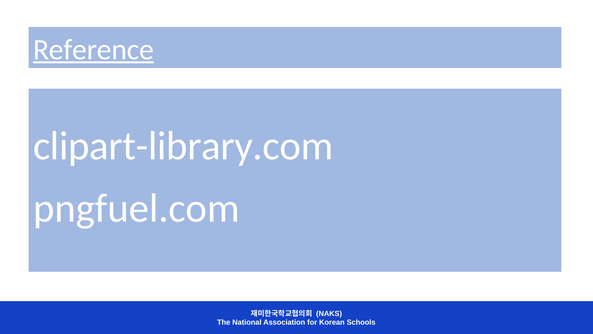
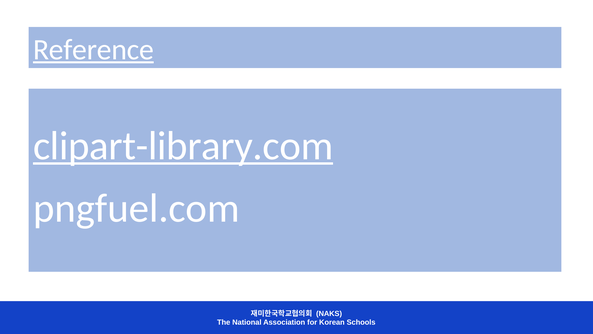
clipart-library.com underline: none -> present (183, 146)
